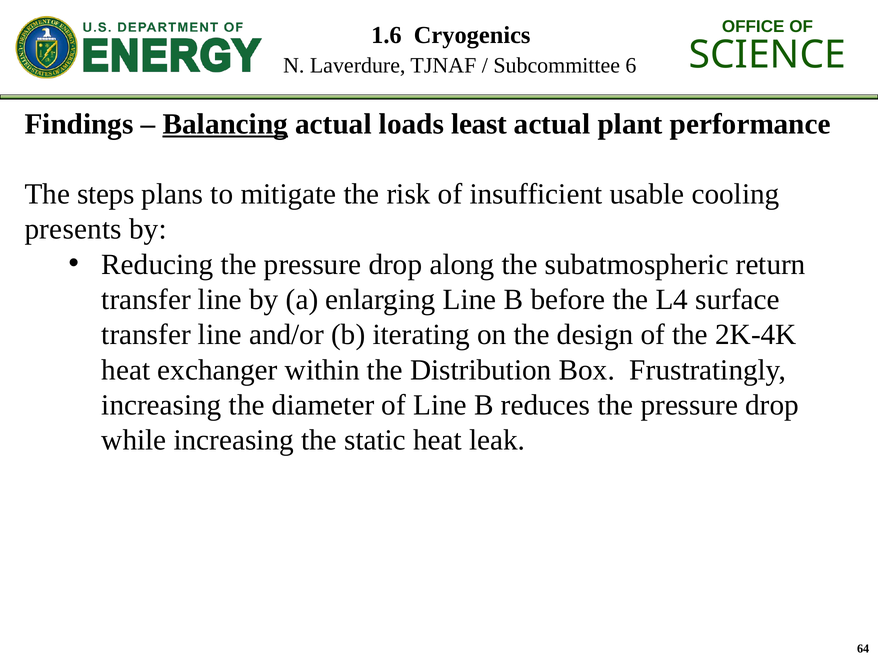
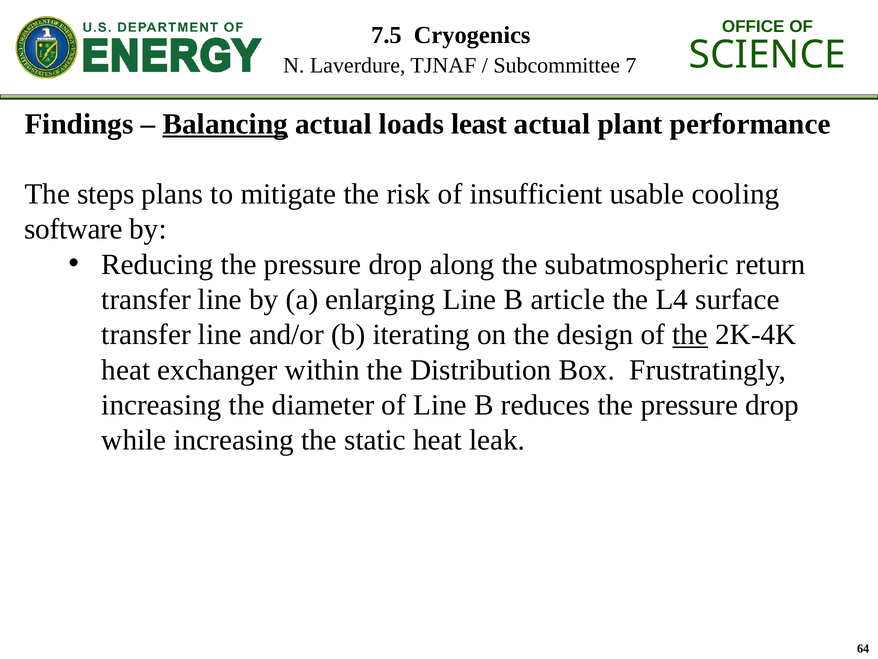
1.6: 1.6 -> 7.5 (386, 35)
6: 6 -> 7 (631, 65)
presents: presents -> software (73, 229)
before: before -> article (568, 299)
the underline: none -> present (690, 334)
